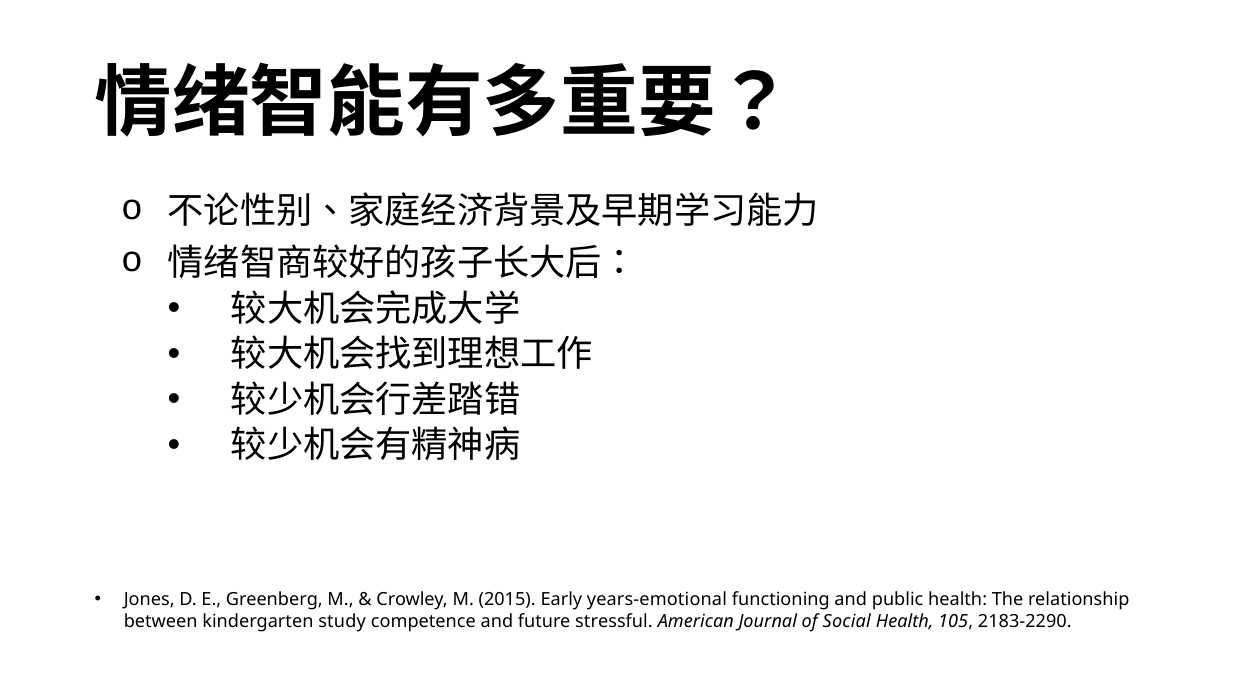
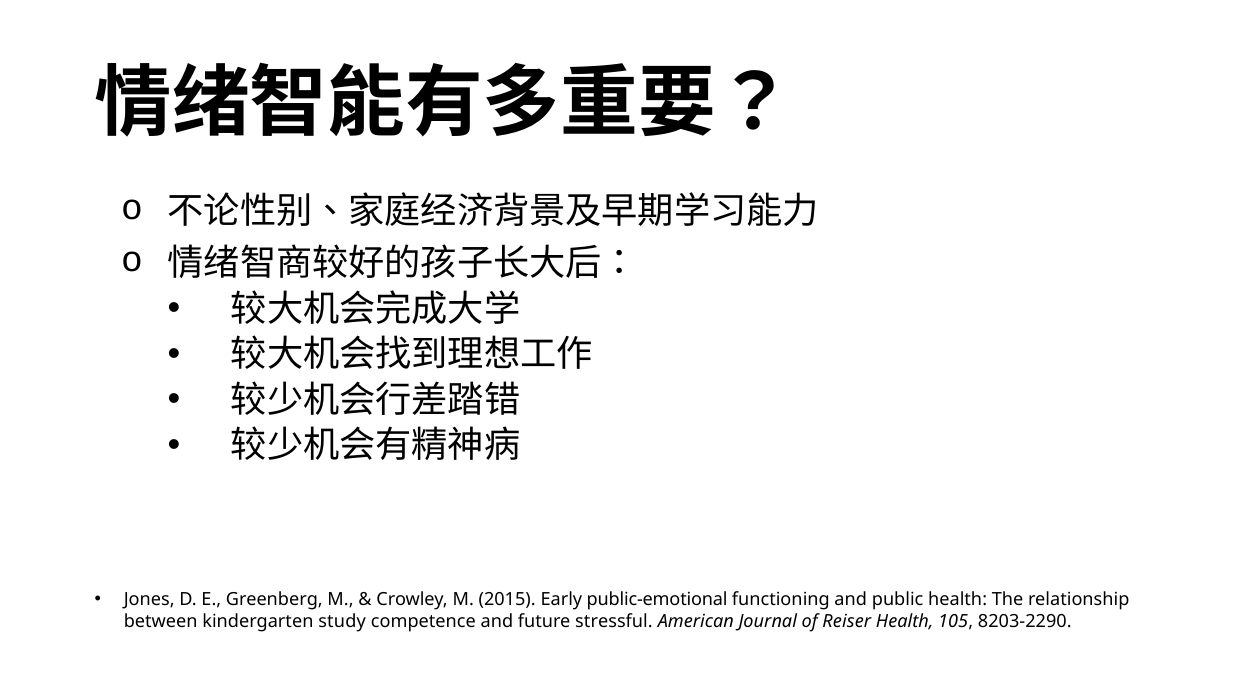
years-emotional: years-emotional -> public-emotional (657, 600)
Social: Social -> Reiser (847, 622)
2183-2290: 2183-2290 -> 8203-2290 (1025, 622)
